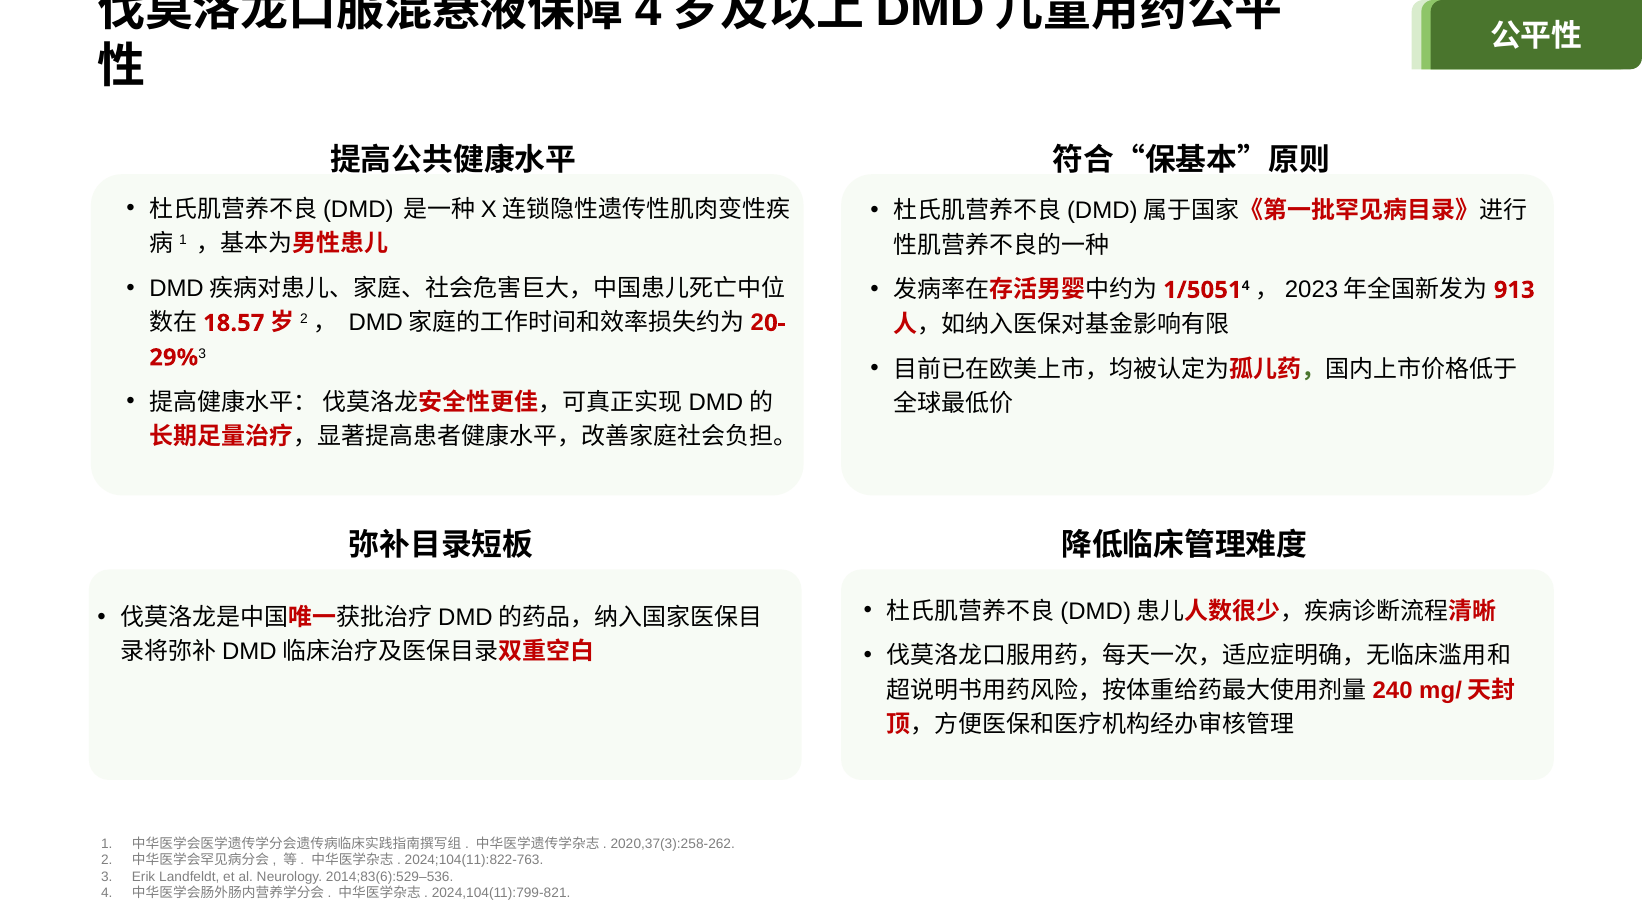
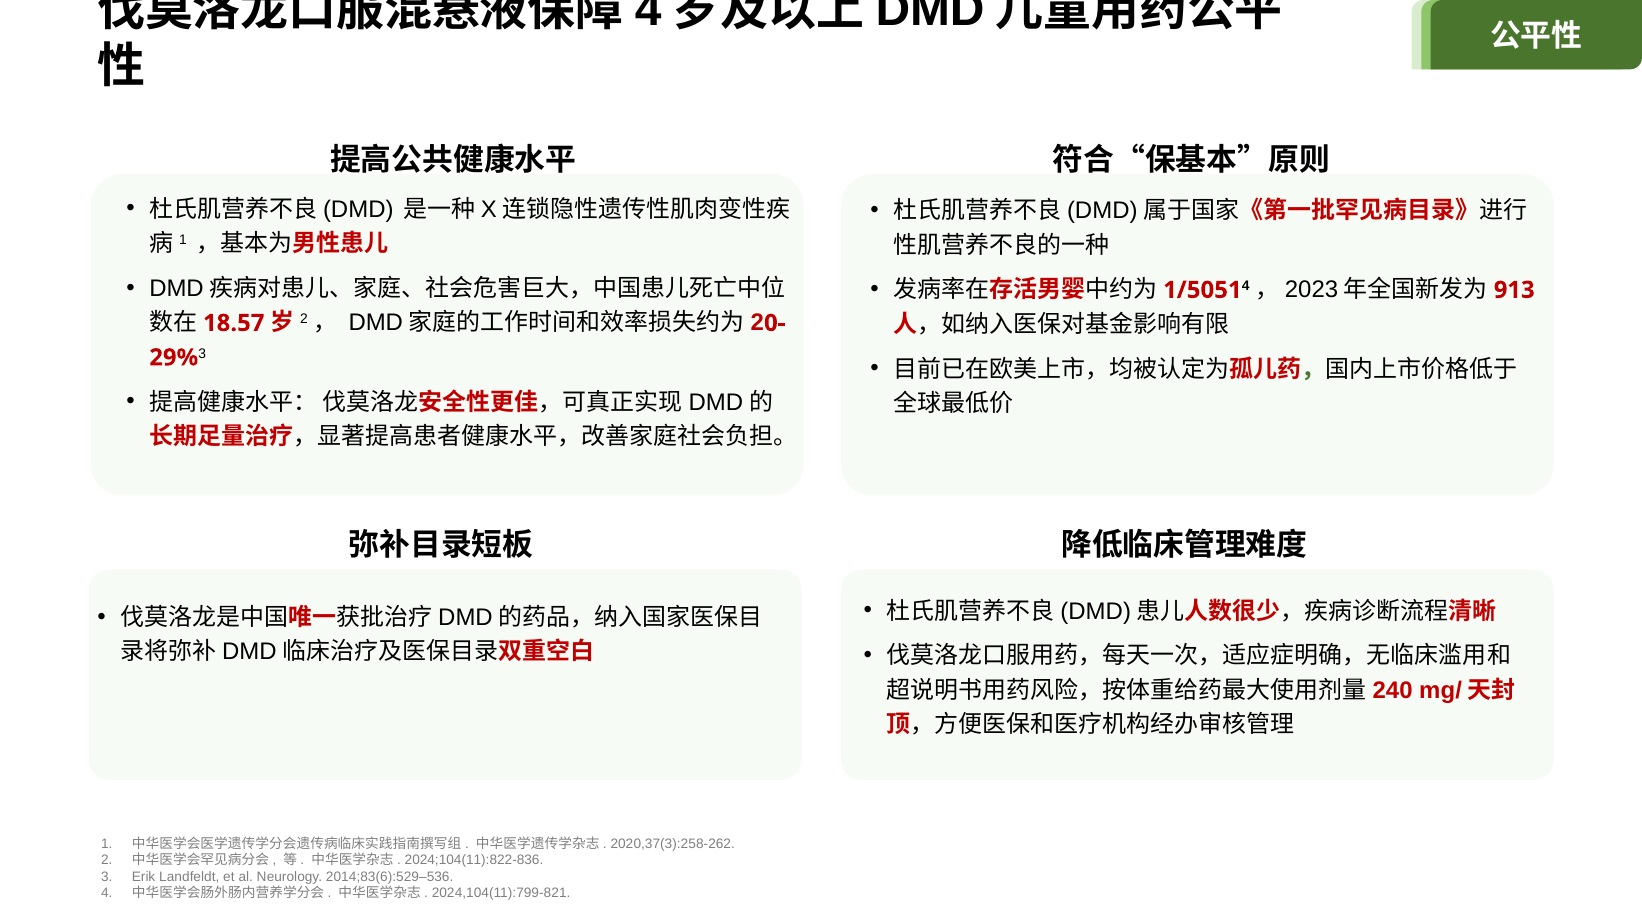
2024;104(11):822-763: 2024;104(11):822-763 -> 2024;104(11):822-836 (474, 860)
